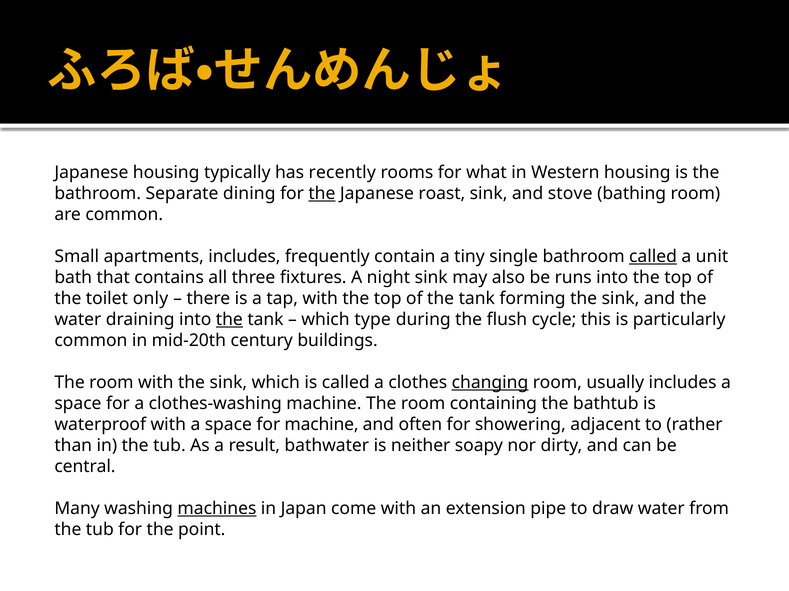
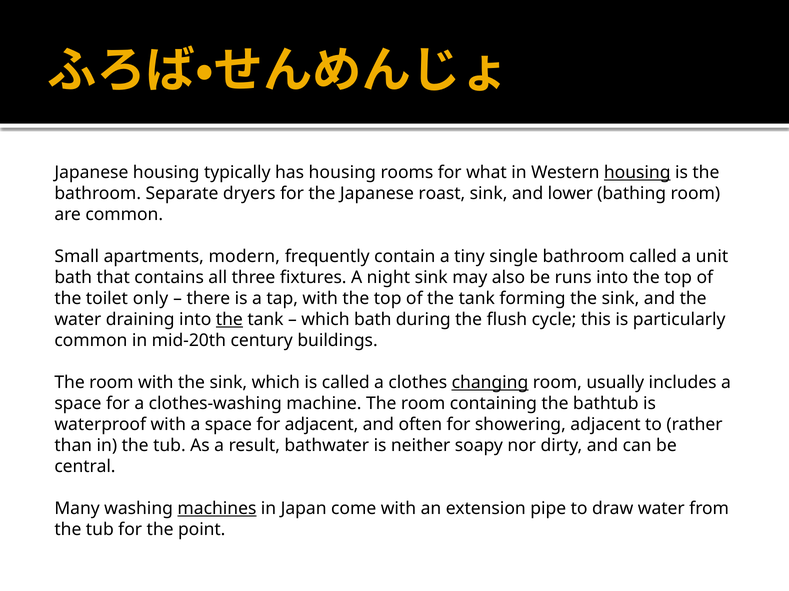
has recently: recently -> housing (342, 173)
housing underline: none -> present (637, 173)
dining: dining -> dryers (249, 194)
the underline: present -> none (322, 194)
stove: stove -> lower (570, 194)
apartments includes: includes -> modern (244, 257)
called underline: present -> none (653, 257)
which type: type -> bath (373, 320)
for machine: machine -> adjacent (322, 425)
